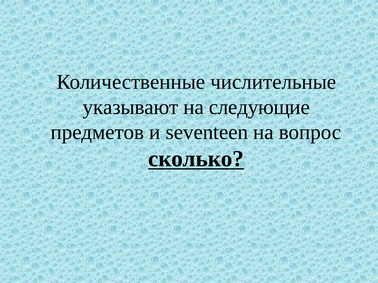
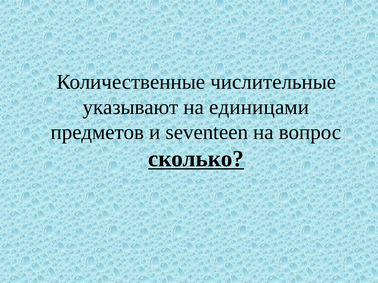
следующие: следующие -> единицами (259, 107)
